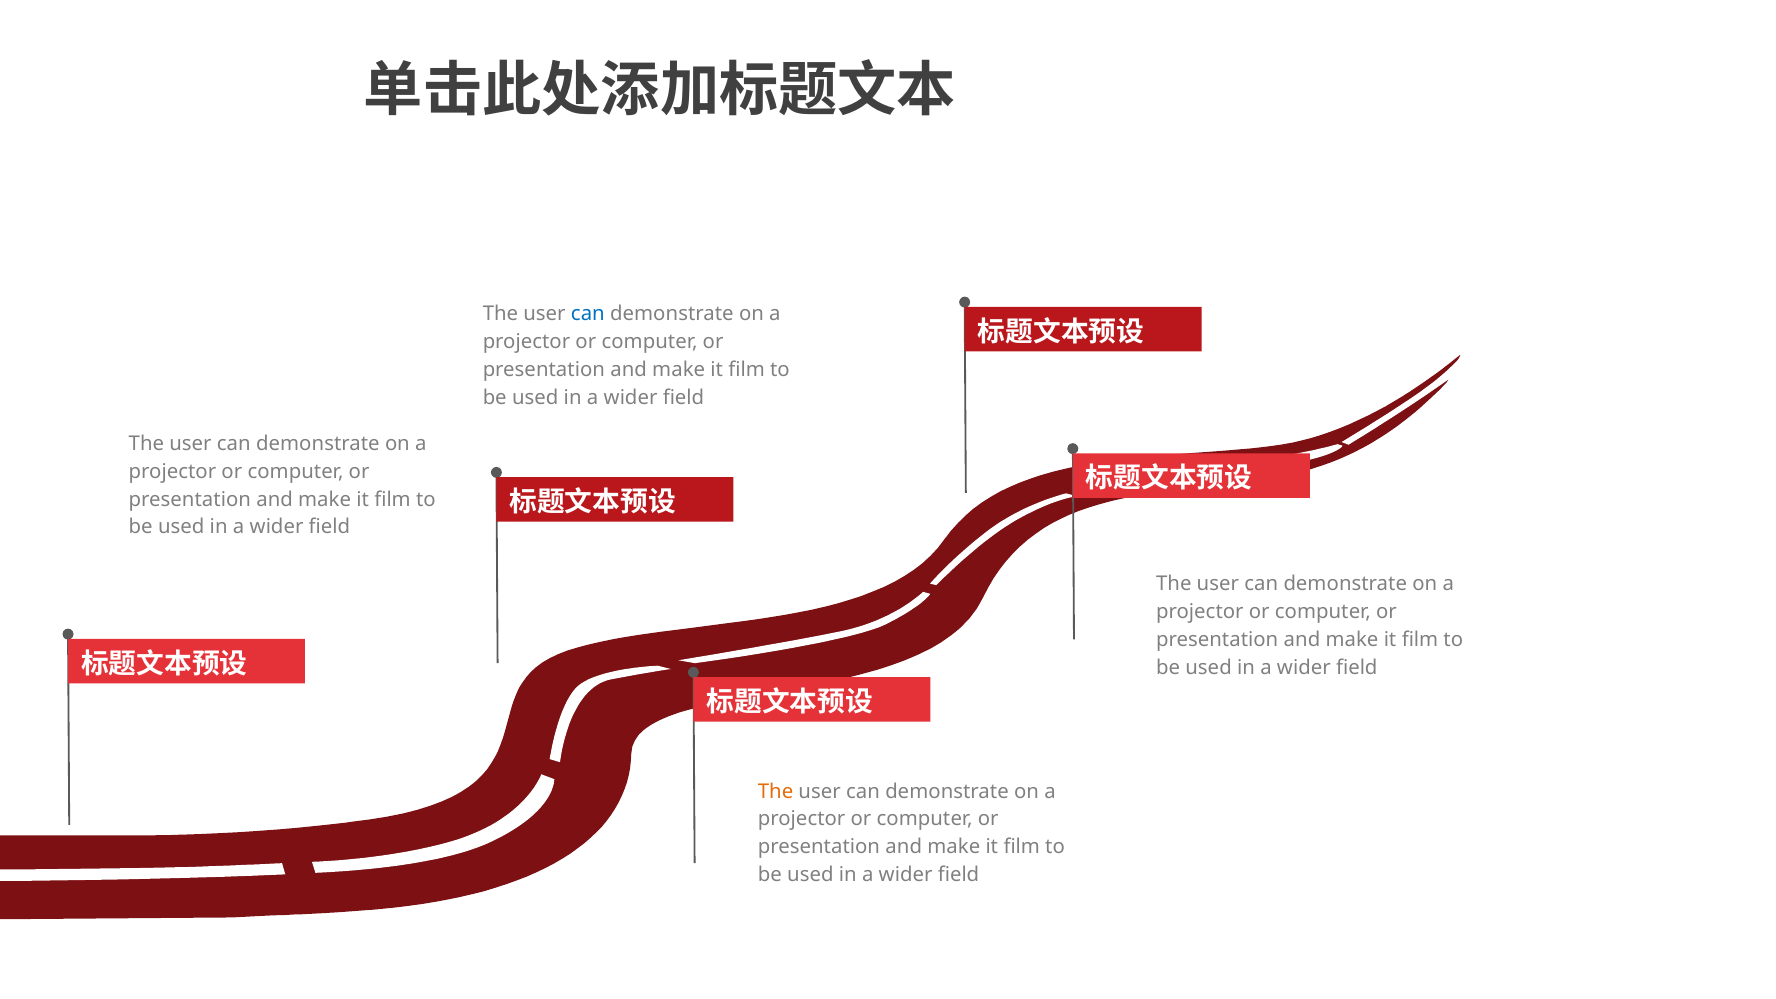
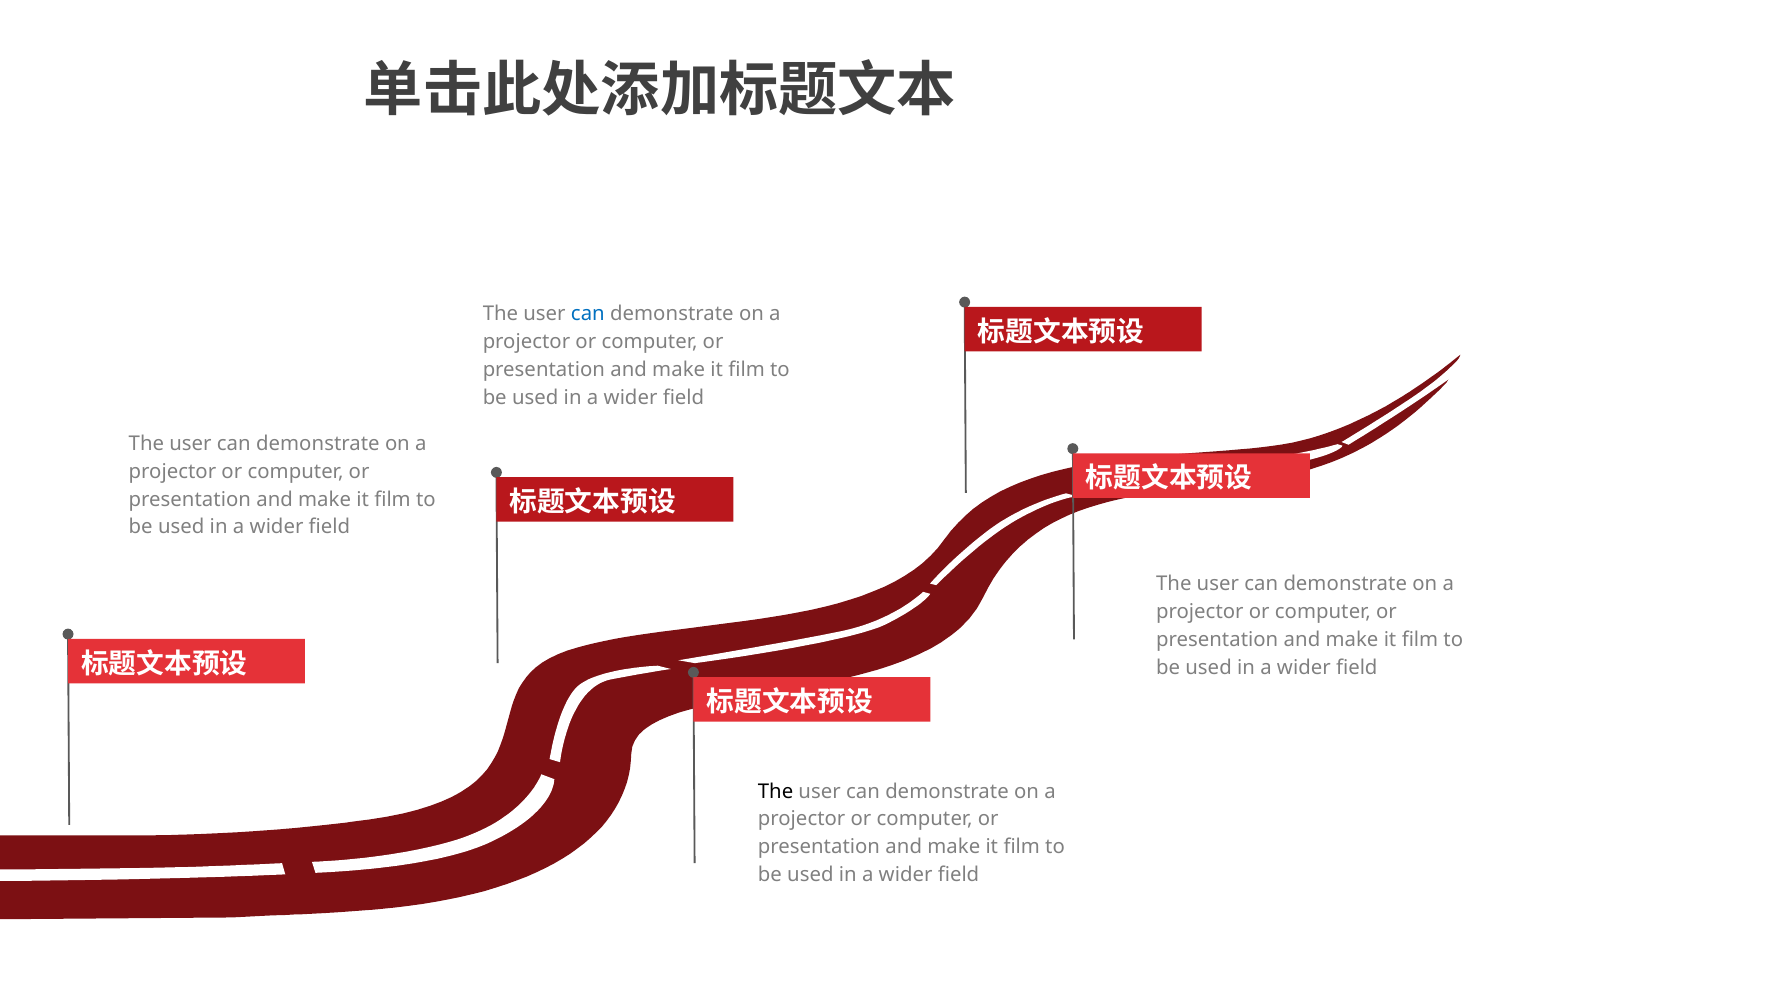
The colour: orange -> black (776, 791)
